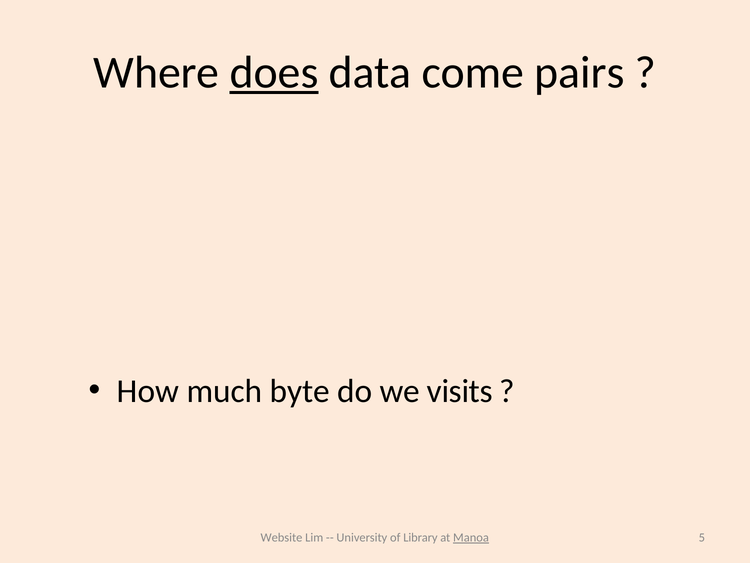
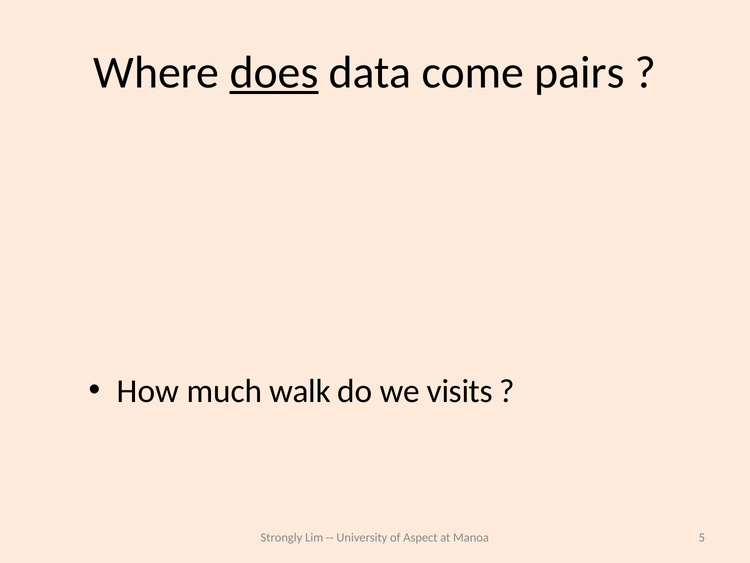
byte: byte -> walk (300, 391)
Website: Website -> Strongly (281, 537)
Library: Library -> Aspect (420, 537)
Manoa underline: present -> none (471, 537)
